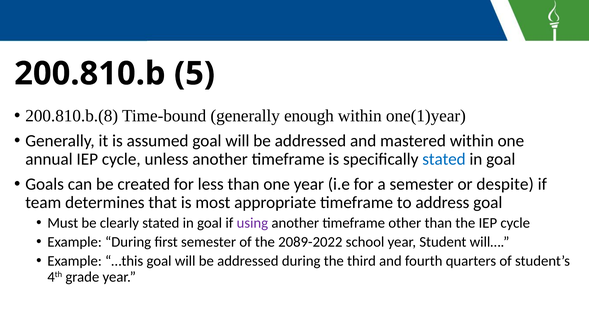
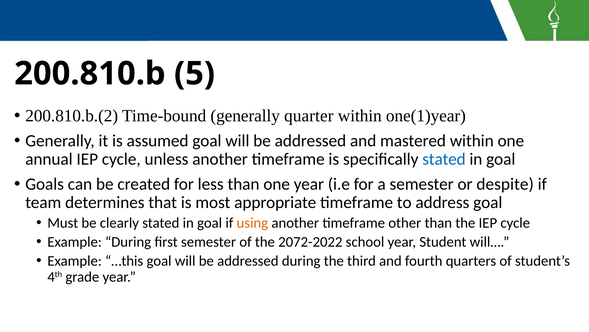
200.810.b.(8: 200.810.b.(8 -> 200.810.b.(2 (72, 116)
enough: enough -> quarter (309, 116)
using colour: purple -> orange (252, 222)
2089-2022: 2089-2022 -> 2072-2022 (310, 241)
